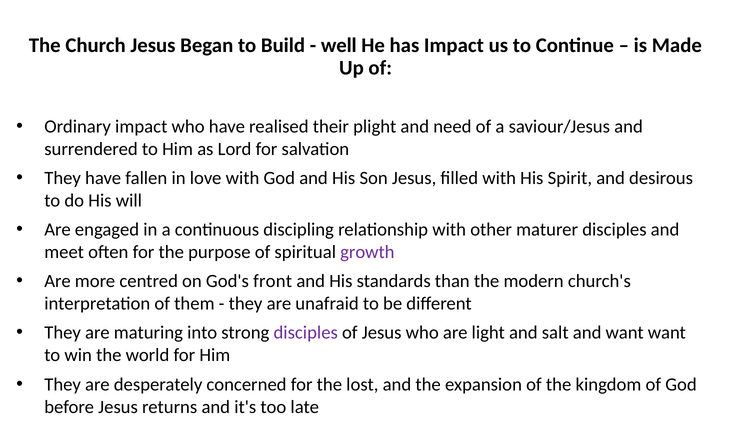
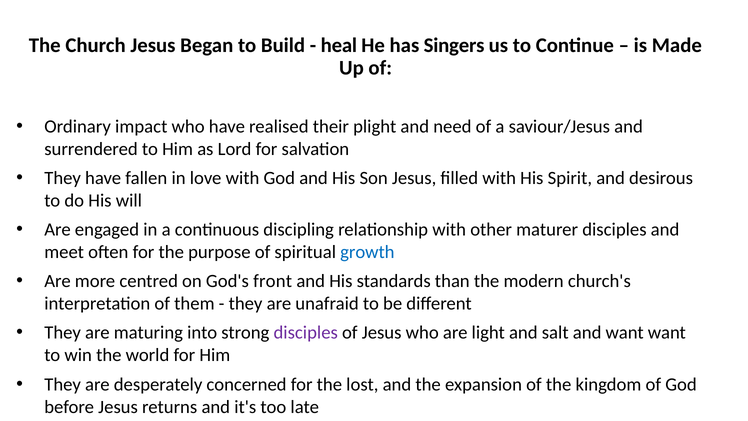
well: well -> heal (339, 45)
has Impact: Impact -> Singers (454, 45)
growth colour: purple -> blue (367, 252)
